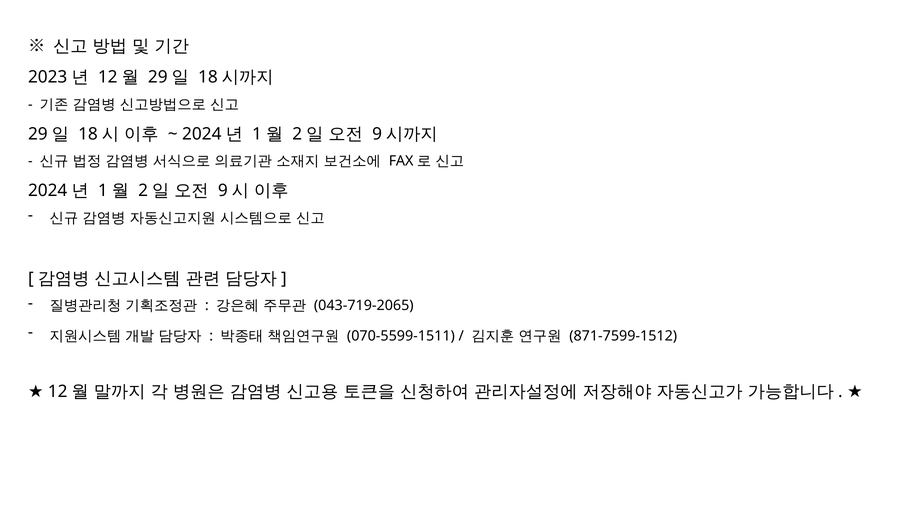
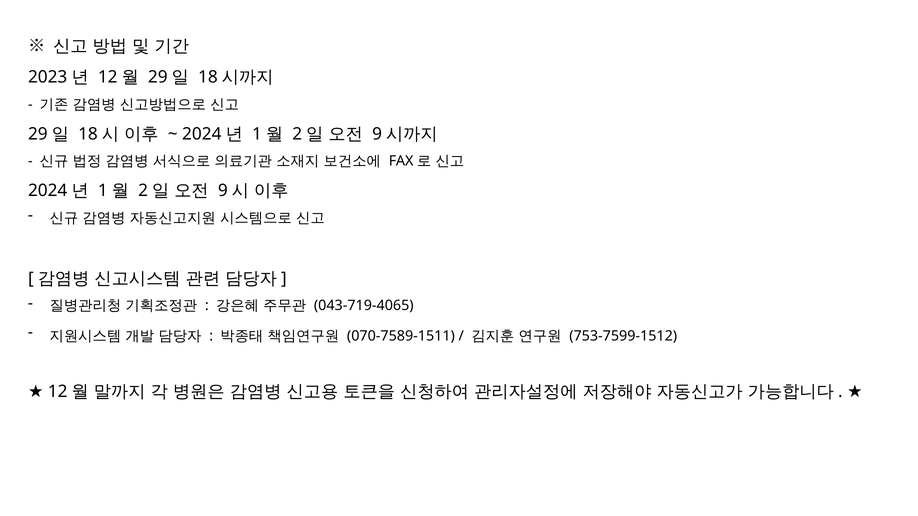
043-719-2065: 043-719-2065 -> 043-719-4065 (364, 306)
070-5599-1511: 070-5599-1511 -> 070-7589-1511 (401, 336)
871-7599-1512: 871-7599-1512 -> 753-7599-1512 (623, 336)
